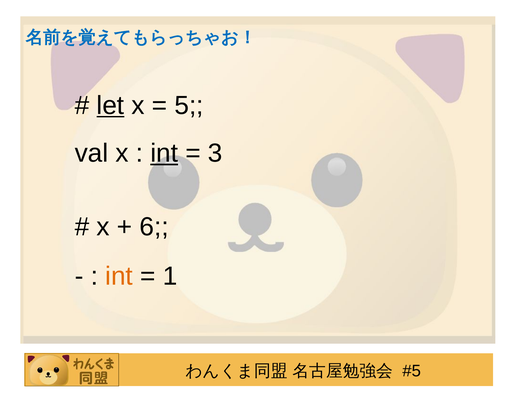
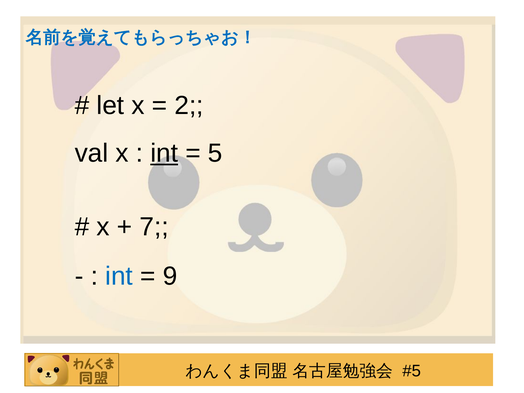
let underline: present -> none (110, 105)
5: 5 -> 2 (189, 105)
3: 3 -> 5 (215, 153)
6: 6 -> 7 (154, 227)
int colour: orange -> blue (119, 276)
1: 1 -> 9 (170, 276)
